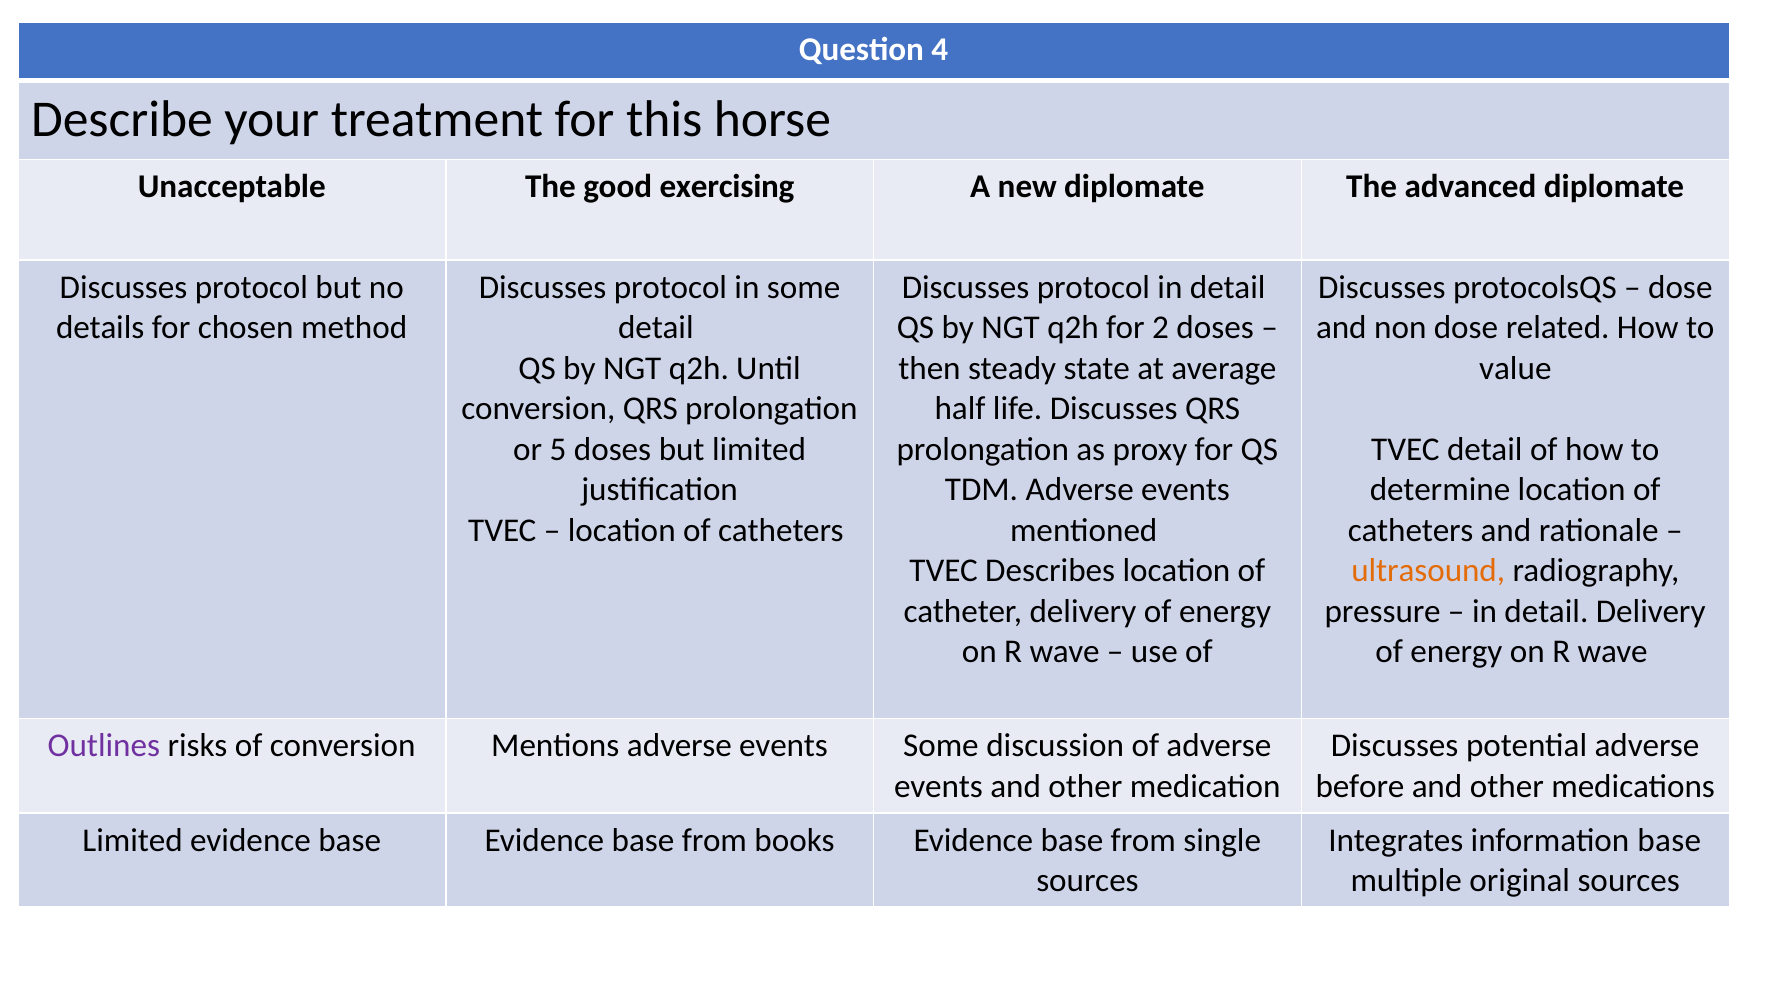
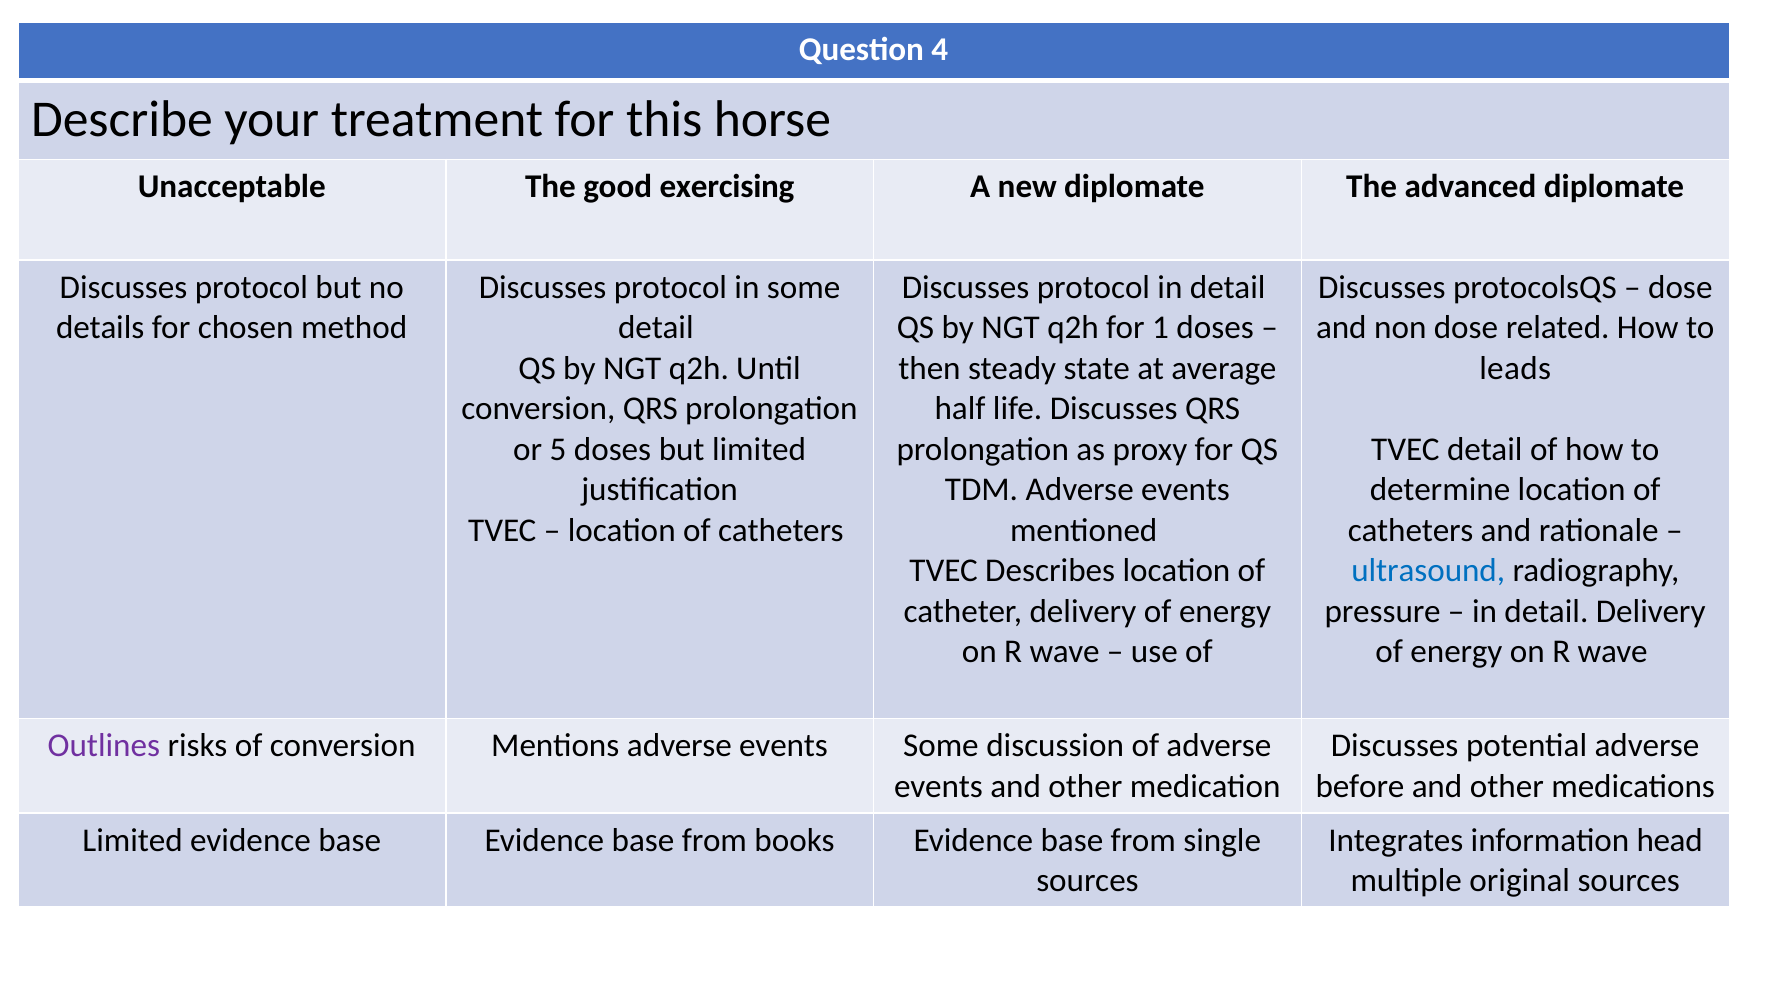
2: 2 -> 1 (1161, 328)
value: value -> leads (1515, 368)
ultrasound colour: orange -> blue (1428, 571)
information base: base -> head (1670, 840)
